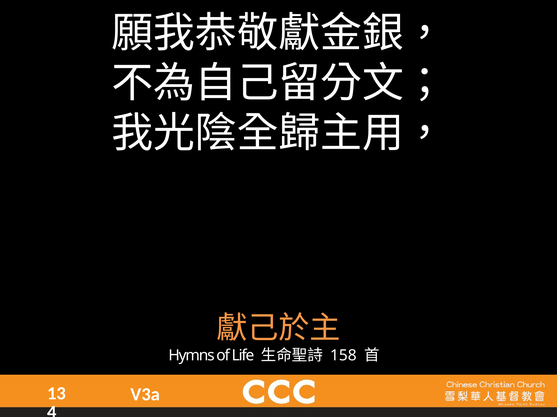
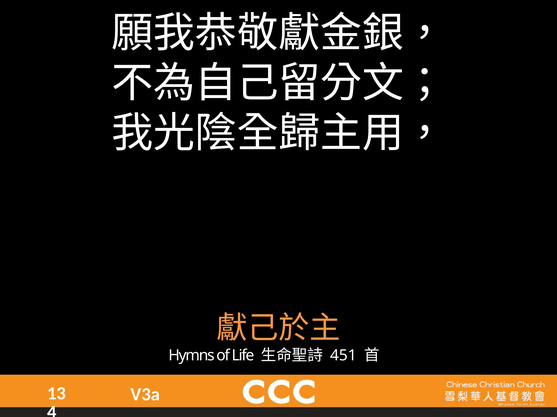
158: 158 -> 451 (343, 356)
